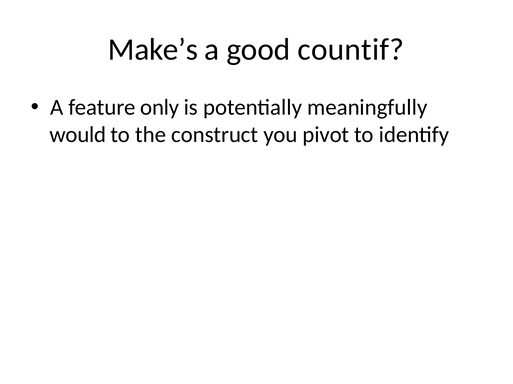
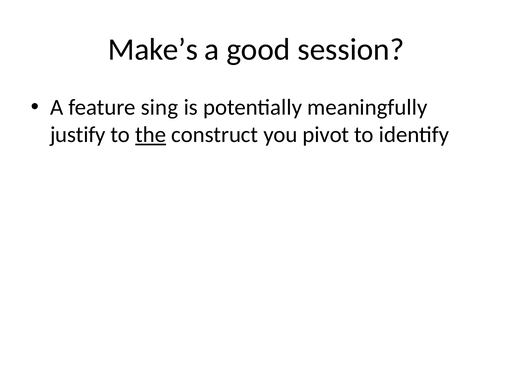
countif: countif -> session (351, 50)
only: only -> sing (159, 108)
would: would -> justify (78, 135)
the underline: none -> present (151, 135)
